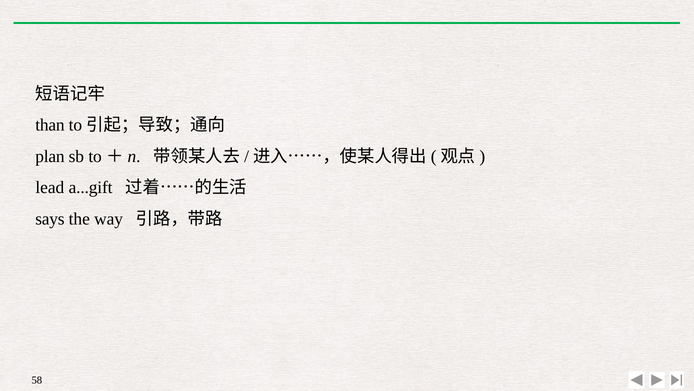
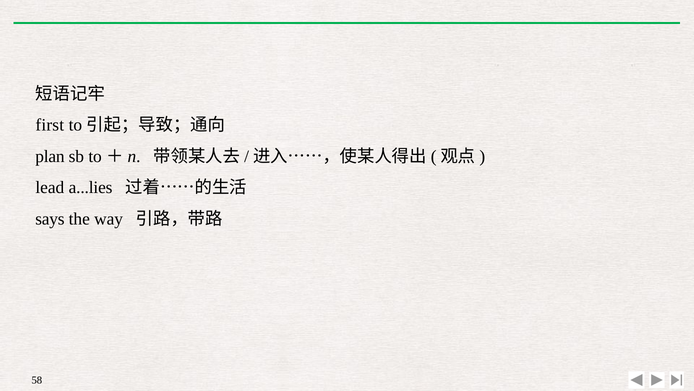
than: than -> first (50, 125)
a...gift: a...gift -> a...lies (91, 187)
